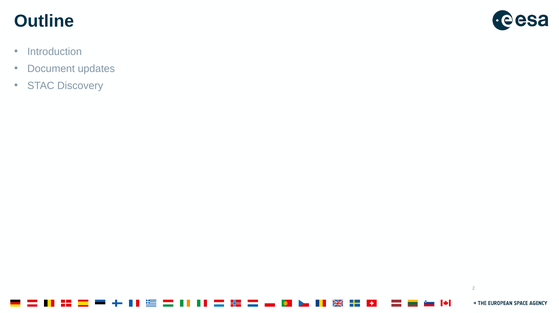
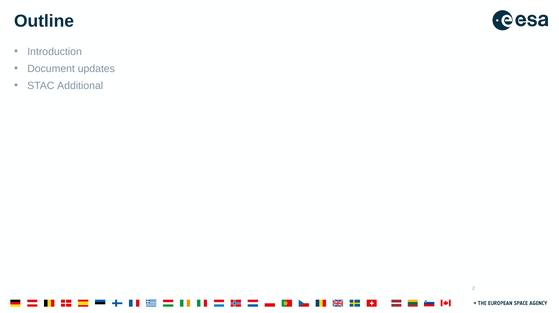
Discovery: Discovery -> Additional (80, 86)
